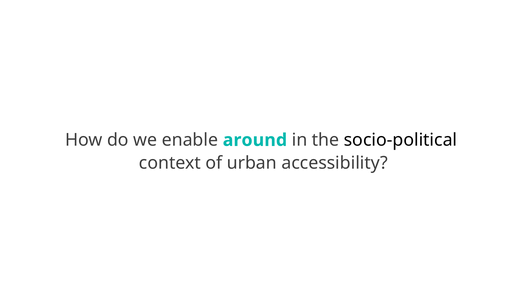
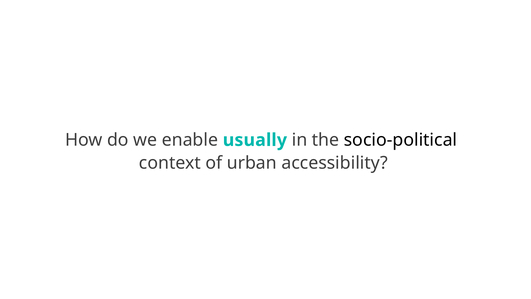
around: around -> usually (255, 140)
